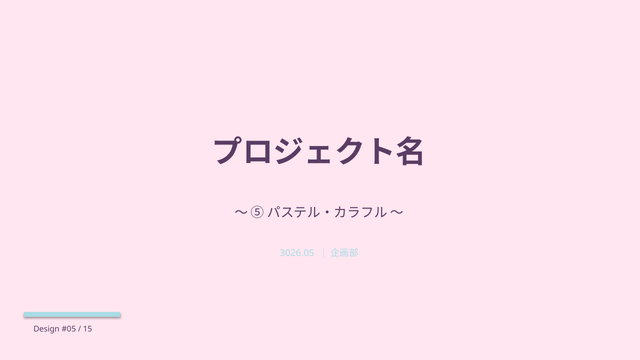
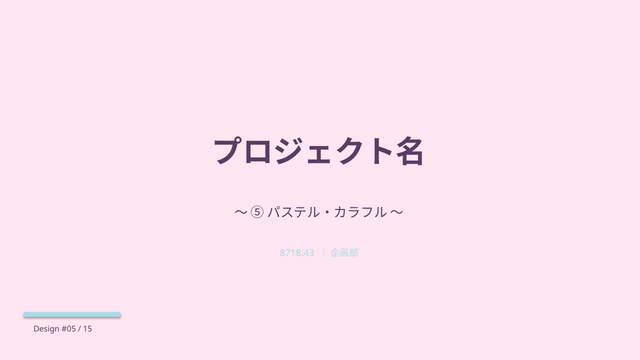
3026.05: 3026.05 -> 8718.43 (297, 253)
